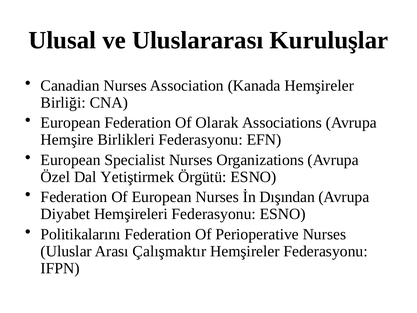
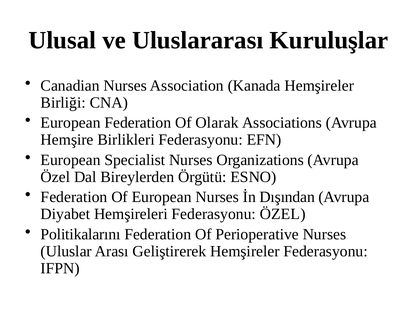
Yetiştirmek: Yetiştirmek -> Bireylerden (137, 177)
Federasyonu ESNO: ESNO -> ÖZEL (283, 214)
Çalışmaktır: Çalışmaktır -> Geliştirerek (169, 251)
